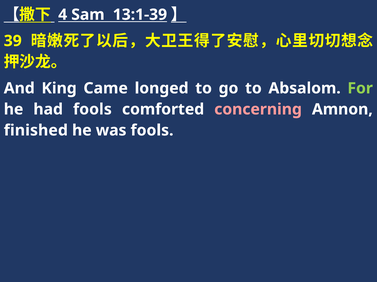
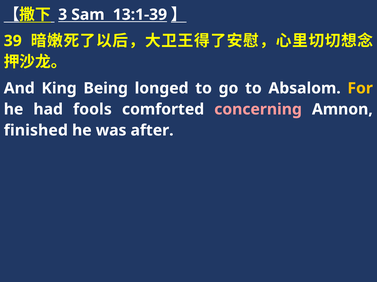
4: 4 -> 3 (63, 15)
Came: Came -> Being (106, 88)
For colour: light green -> yellow (360, 88)
was fools: fools -> after (152, 131)
